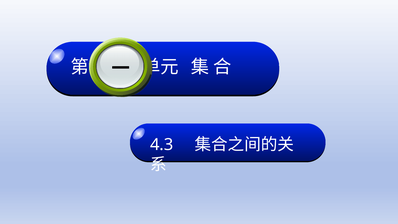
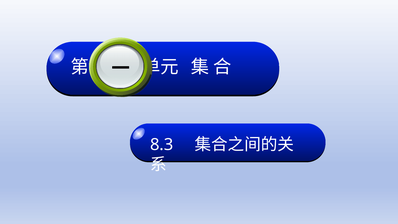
4.3: 4.3 -> 8.3 (162, 145)
